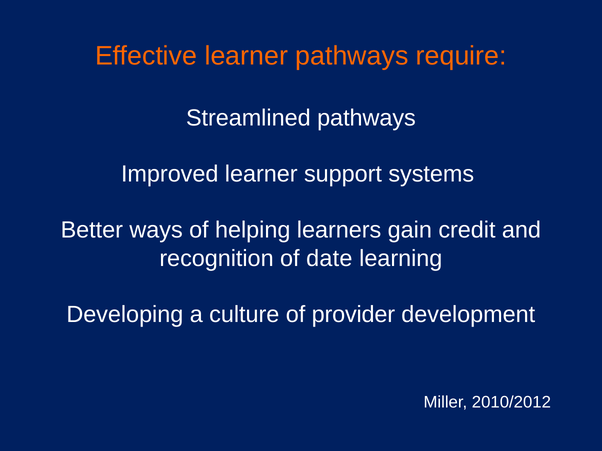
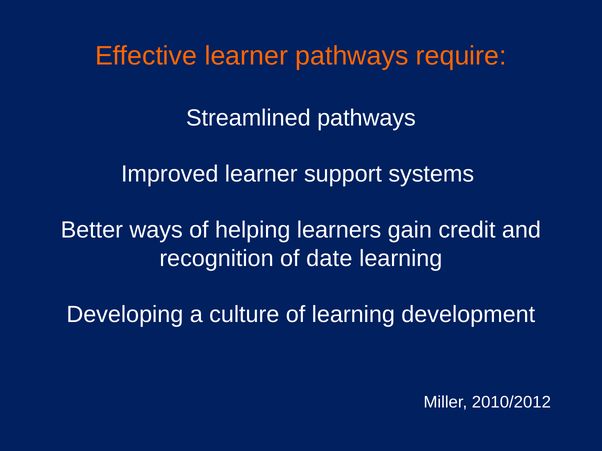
of provider: provider -> learning (353, 315)
